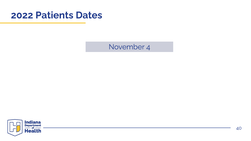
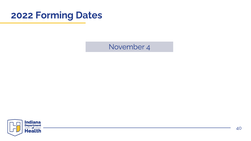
Patients: Patients -> Forming (54, 15)
